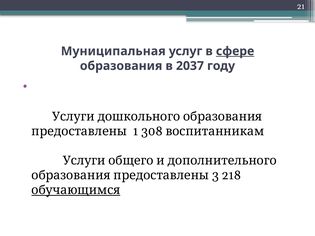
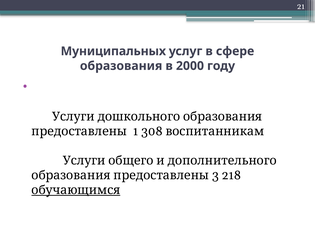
Муниципальная: Муниципальная -> Муниципальных (113, 51)
сфере underline: present -> none (235, 51)
2037: 2037 -> 2000 (190, 66)
